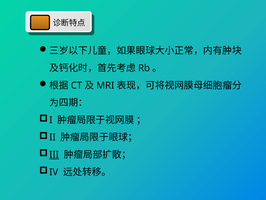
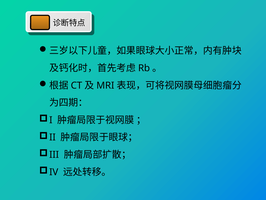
III underline: present -> none (54, 154)
